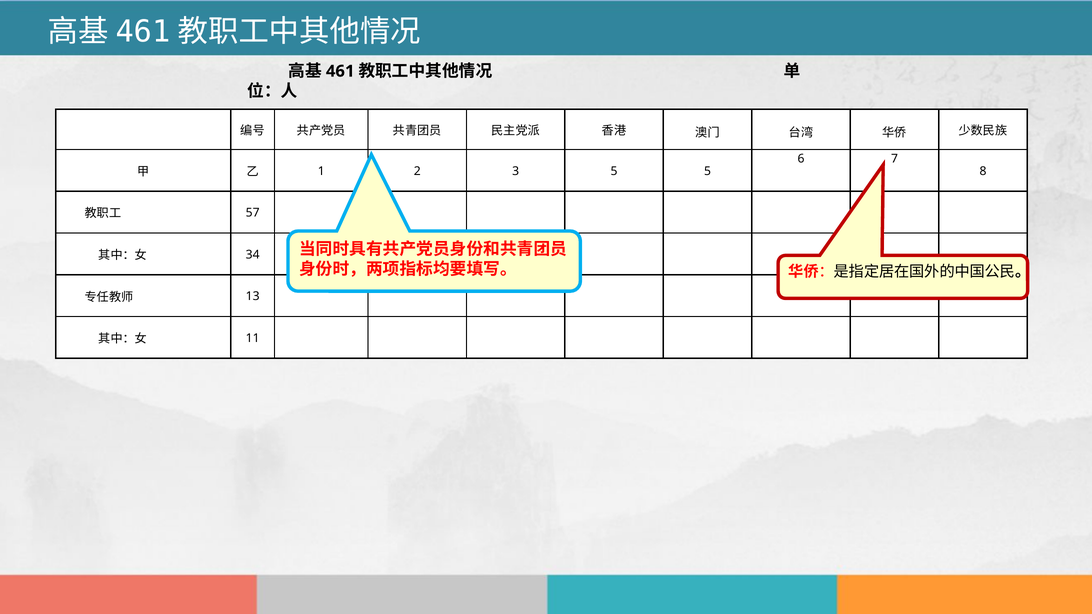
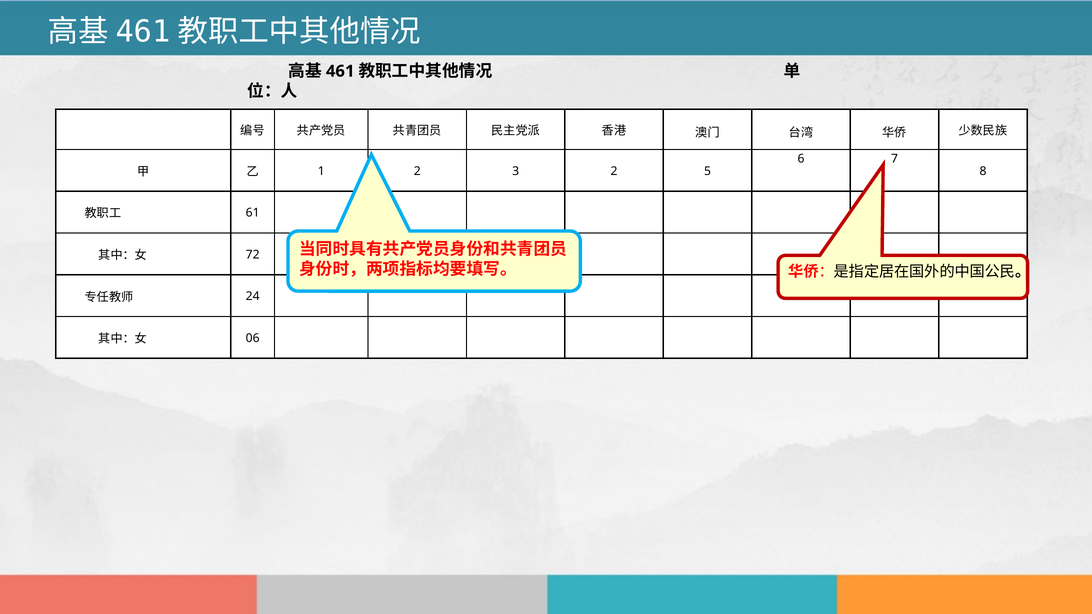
5: 5 -> 2 (614, 171)
57: 57 -> 61 (253, 213)
34: 34 -> 72 (253, 255)
13: 13 -> 24 (253, 297)
11: 11 -> 06 (253, 338)
